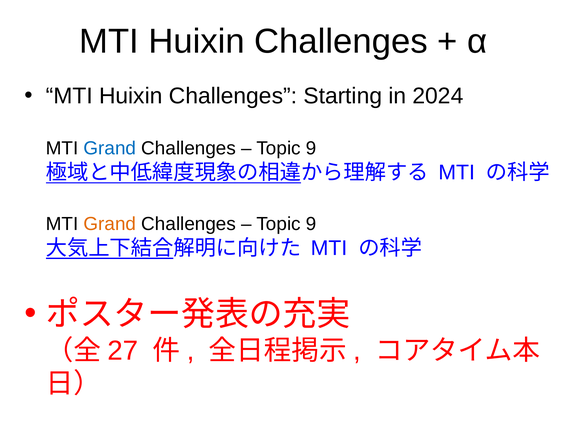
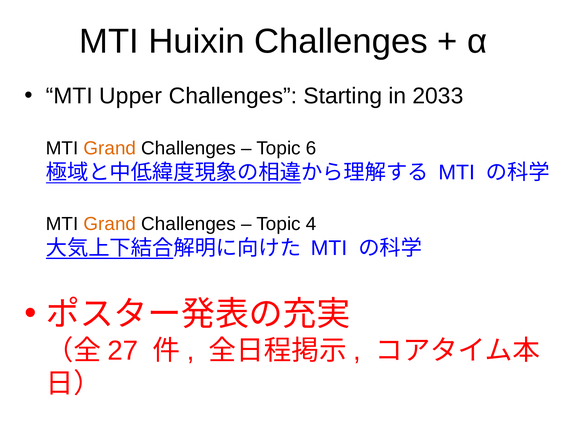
Huixin: Huixin -> Upper (131, 96)
2024: 2024 -> 2033 (438, 96)
Grand colour: blue -> orange (110, 148)
9: 9 -> 6 (311, 148)
9: 9 -> 4 (311, 224)
